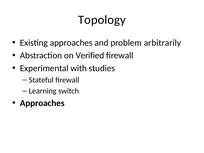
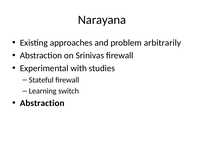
Topology: Topology -> Narayana (102, 20)
Verified: Verified -> Srinivas (90, 55)
Approaches: Approaches -> Abstraction (42, 103)
